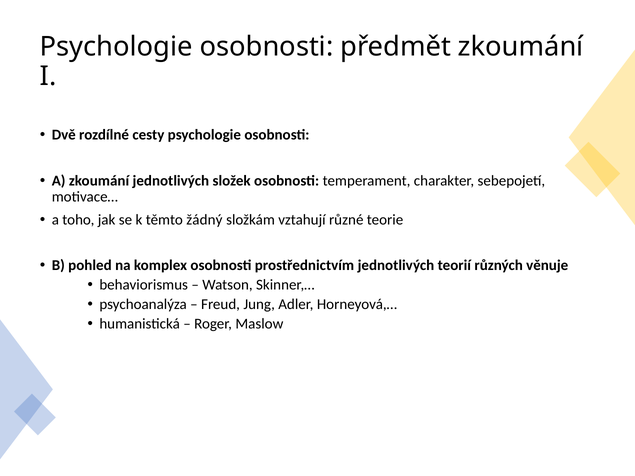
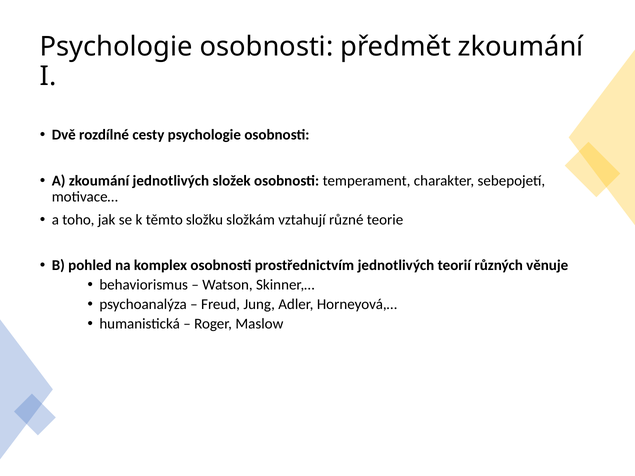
žádný: žádný -> složku (205, 220)
